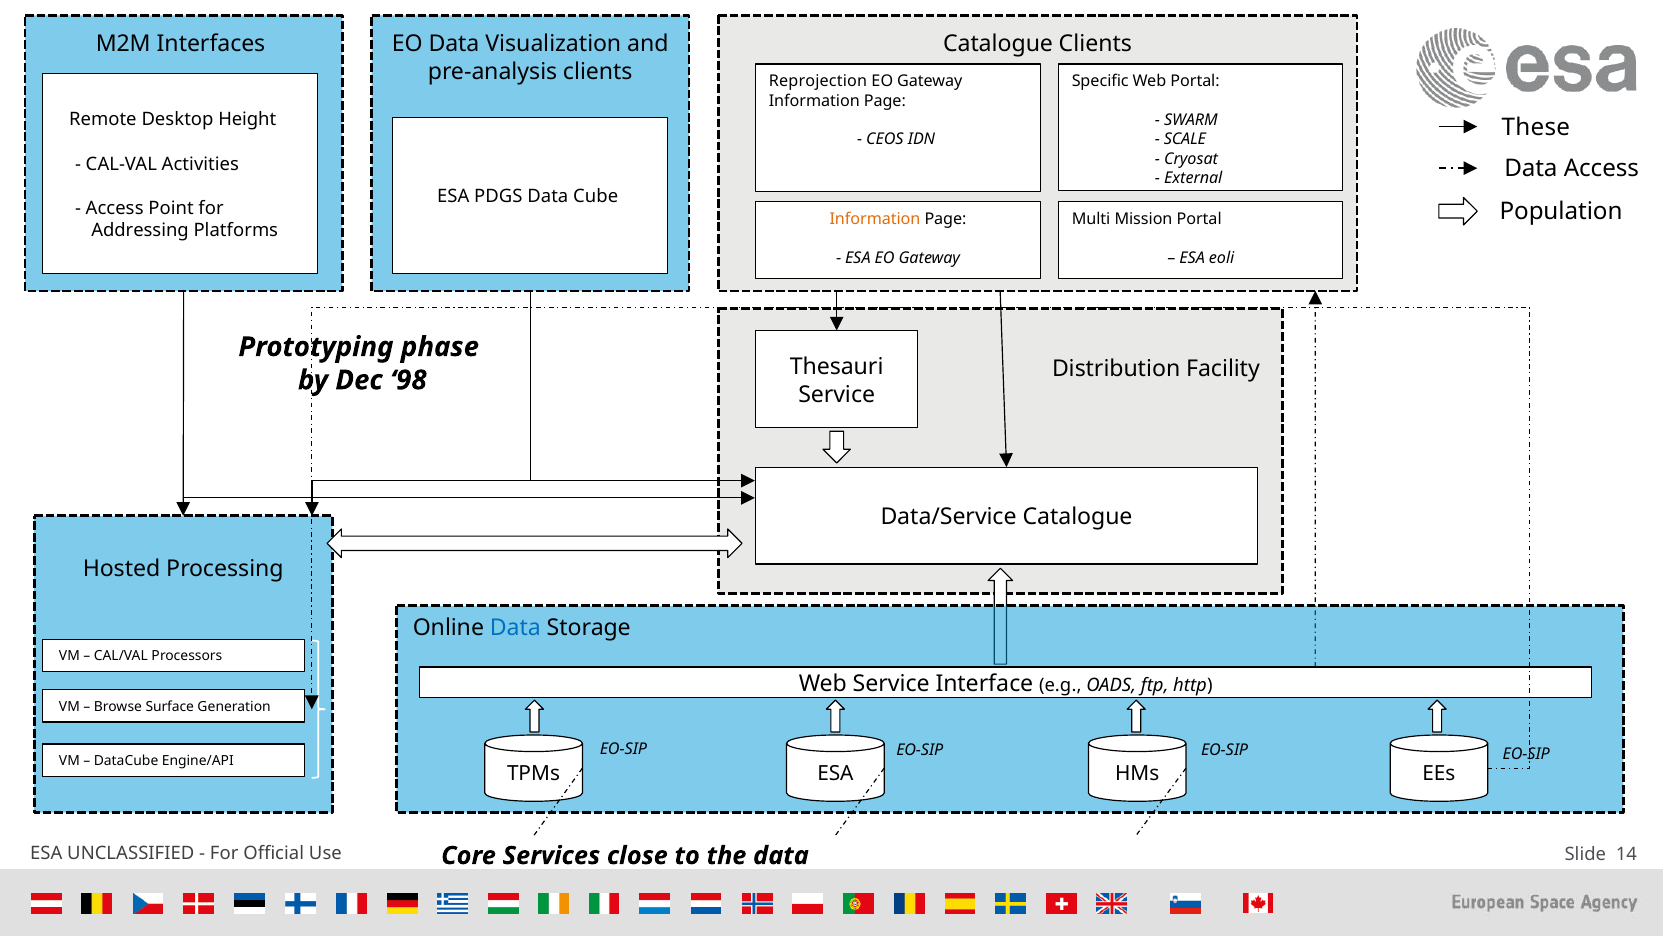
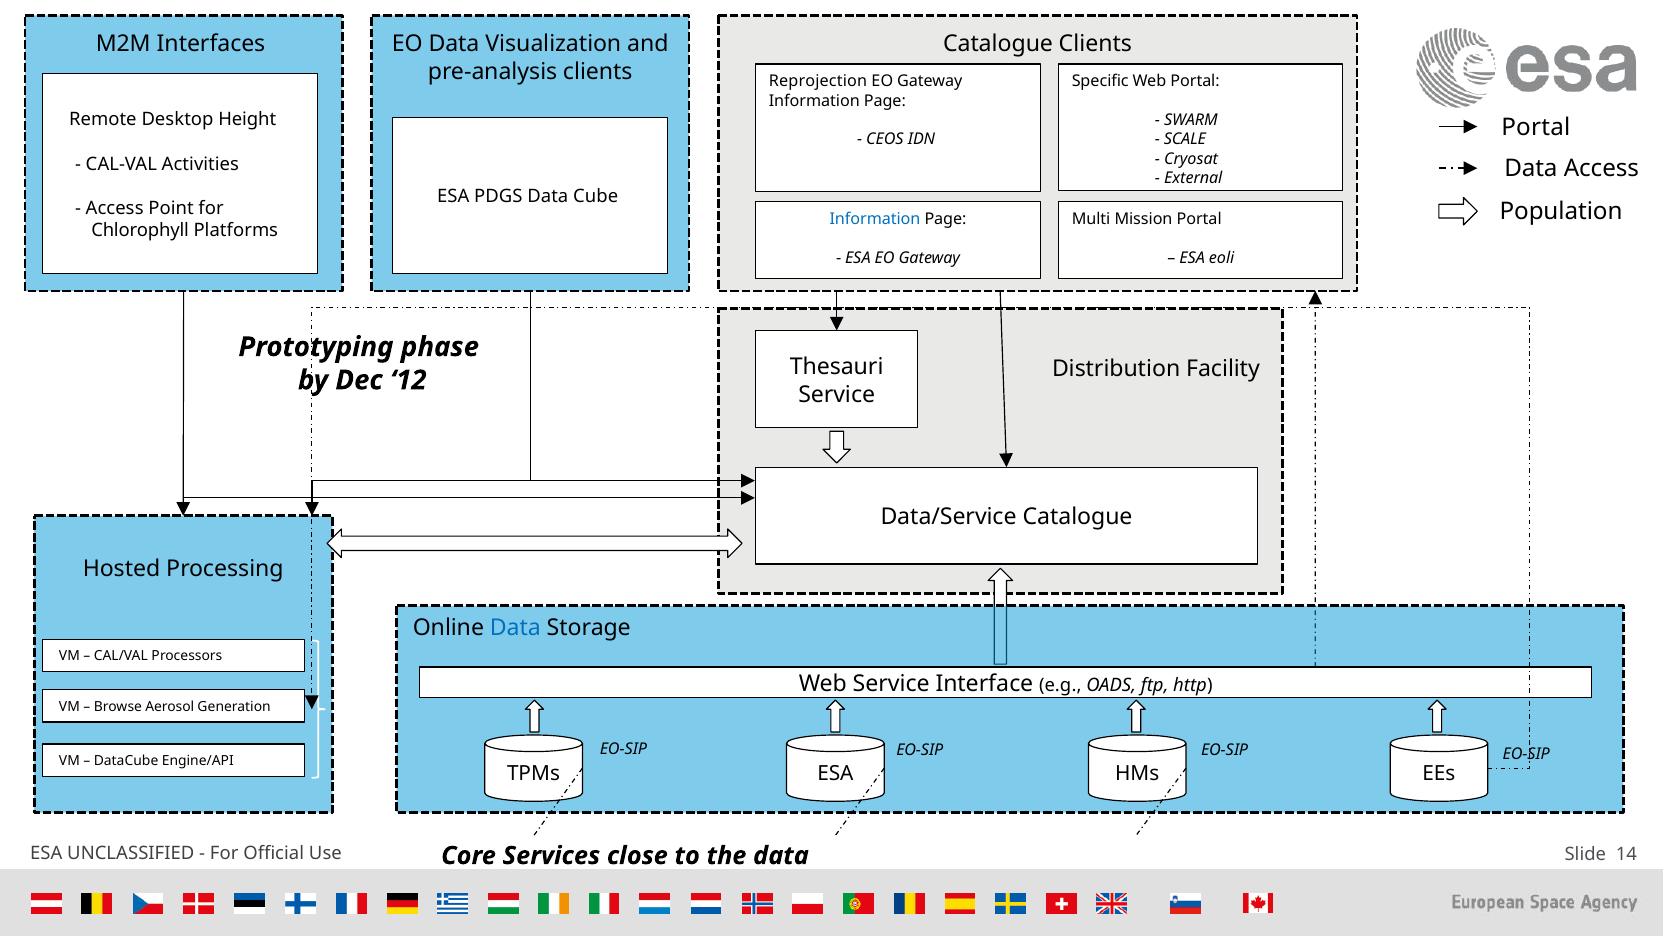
These: These -> Portal (1536, 127)
Information colour: orange -> blue (875, 219)
Addressing: Addressing -> Chlorophyll (140, 230)
98: 98 -> 12 (408, 380)
Surface: Surface -> Aerosol (170, 706)
